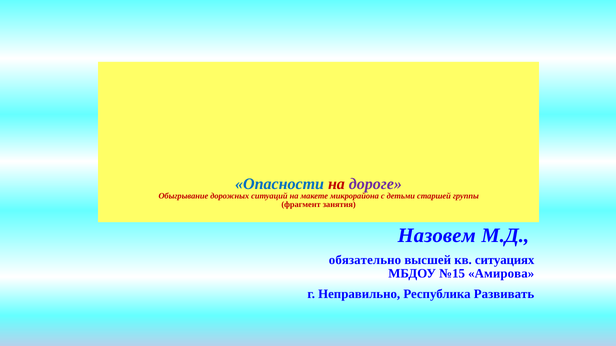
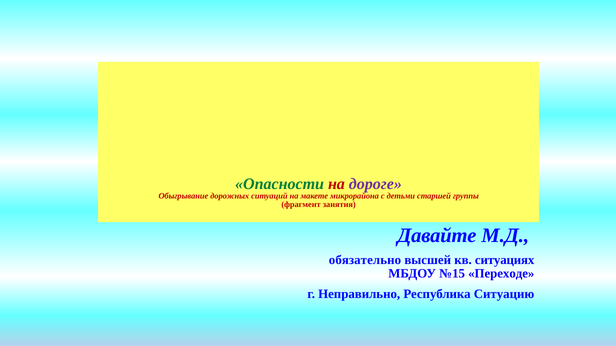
Опасности colour: blue -> green (280, 184)
Назовем: Назовем -> Давайте (437, 236)
Амирова: Амирова -> Переходе (501, 274)
Развивать: Развивать -> Ситуацию (504, 294)
